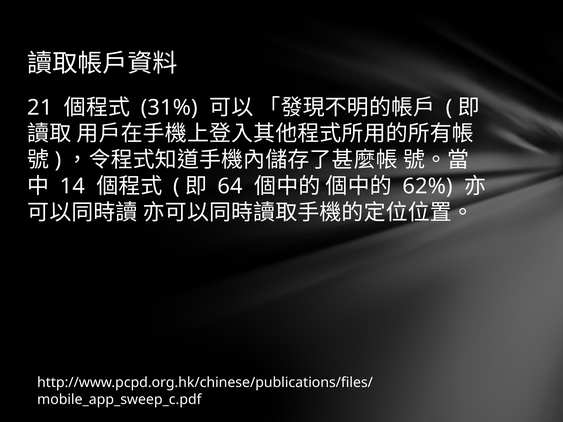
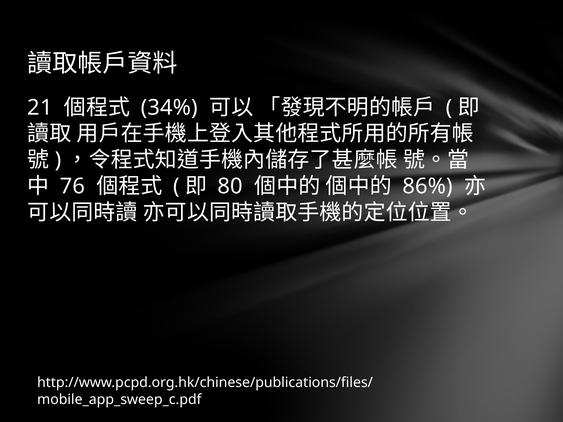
31%: 31% -> 34% (169, 108)
14: 14 -> 76 (72, 186)
64: 64 -> 80 (230, 186)
62%: 62% -> 86% (428, 186)
